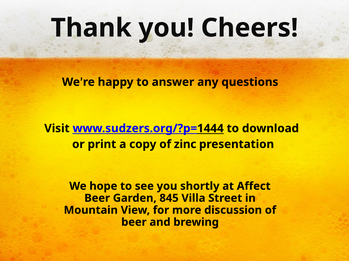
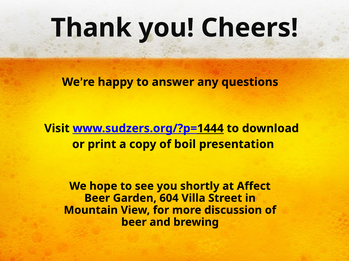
zinc: zinc -> boil (185, 145)
845: 845 -> 604 (169, 199)
